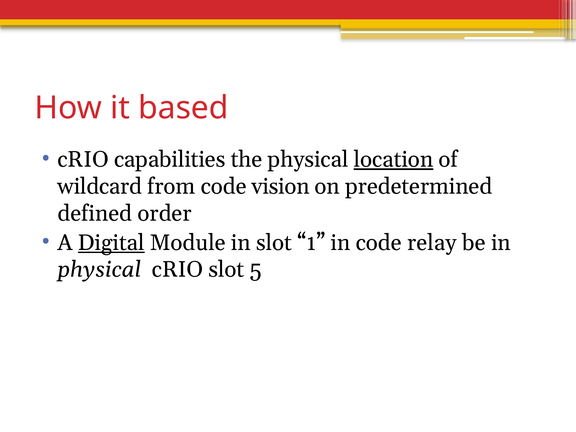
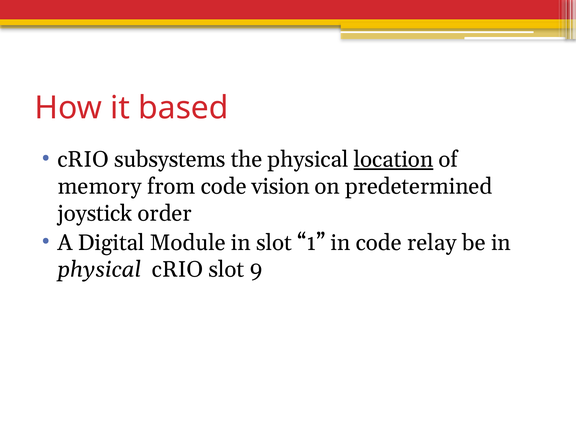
capabilities: capabilities -> subsystems (170, 160)
wildcard: wildcard -> memory (100, 186)
defined: defined -> joystick (95, 213)
Digital underline: present -> none (111, 243)
5: 5 -> 9 (256, 270)
